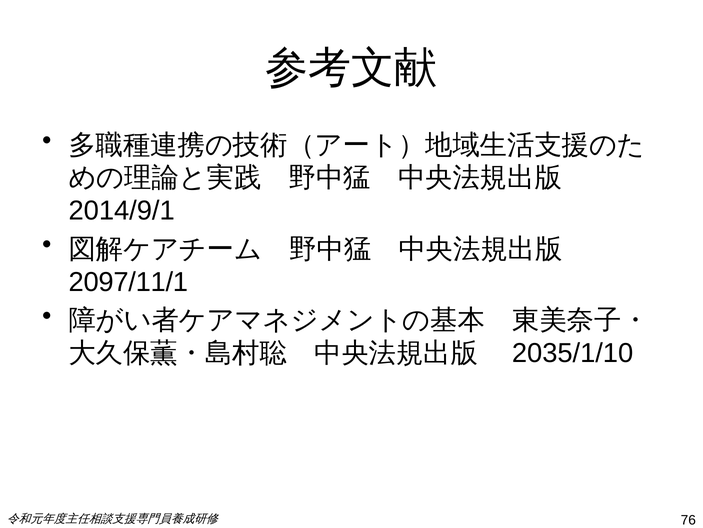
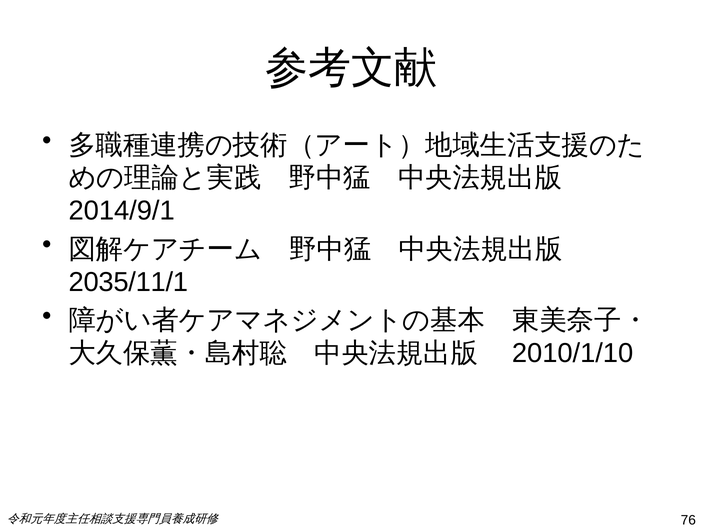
2097/11/1: 2097/11/1 -> 2035/11/1 (128, 282)
2035/1/10: 2035/1/10 -> 2010/1/10 (573, 353)
